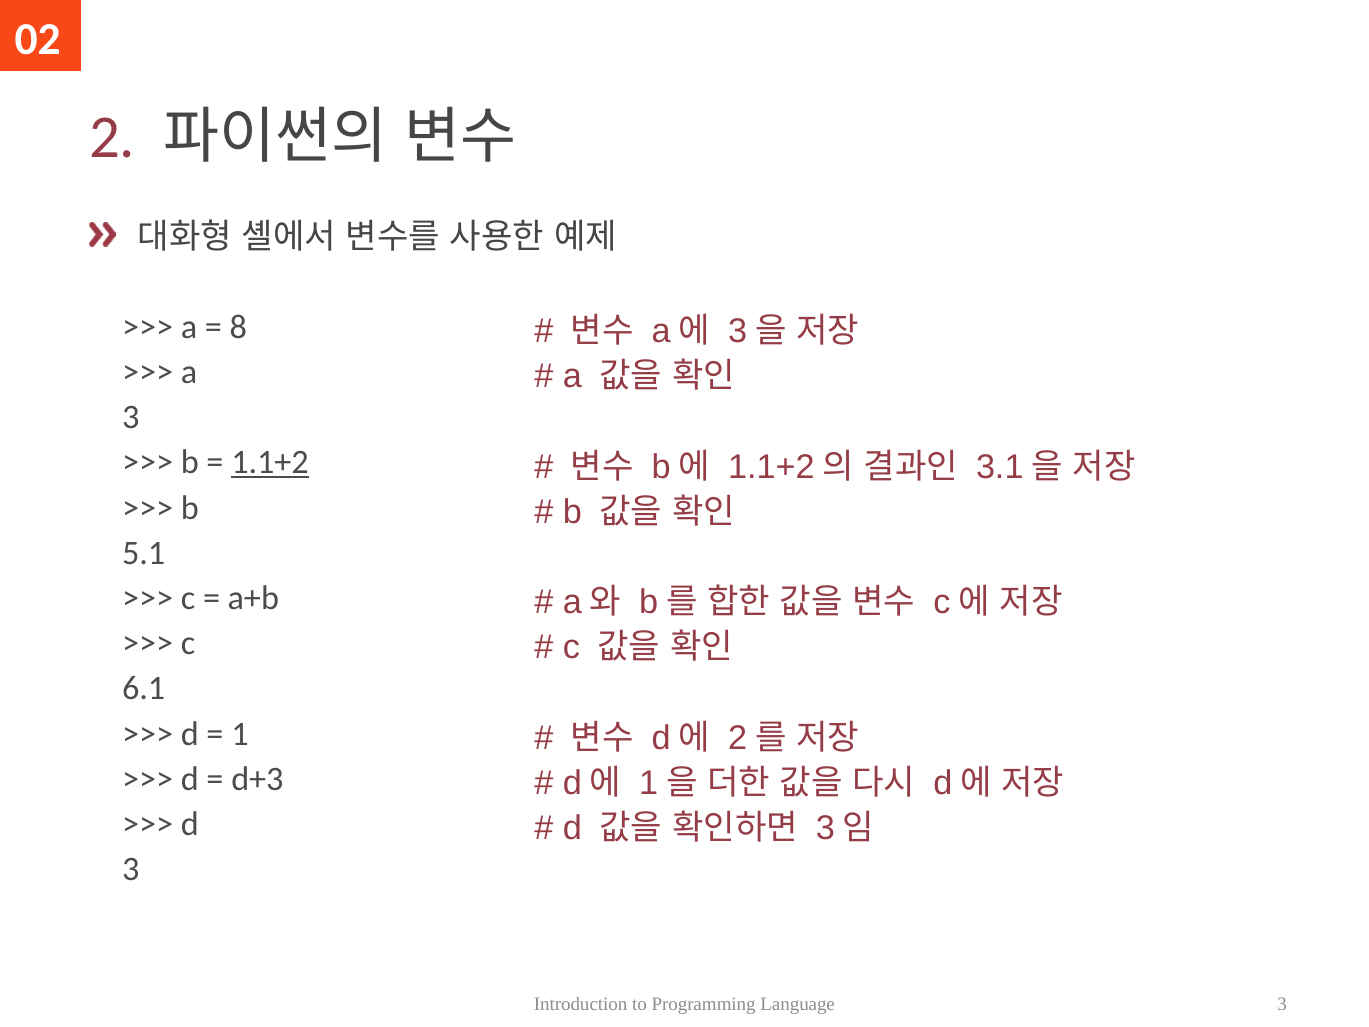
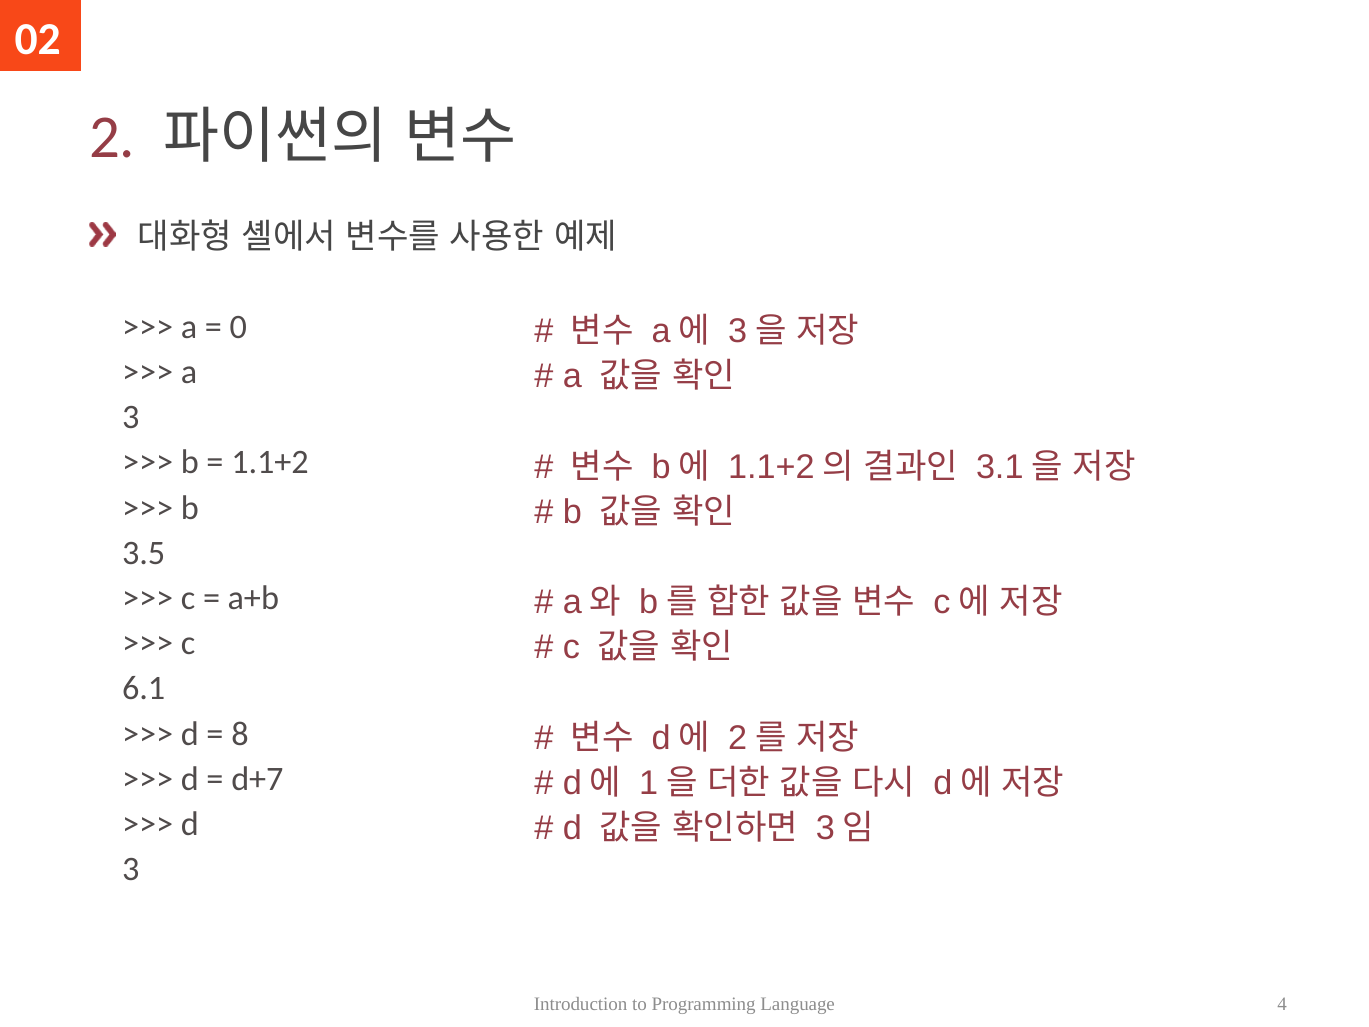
8: 8 -> 0 (238, 327)
1.1+2 underline: present -> none (270, 463)
5.1: 5.1 -> 3.5 (144, 553)
1: 1 -> 8 (240, 734)
d+3: d+3 -> d+7 (257, 779)
Language 3: 3 -> 4 (1282, 1004)
